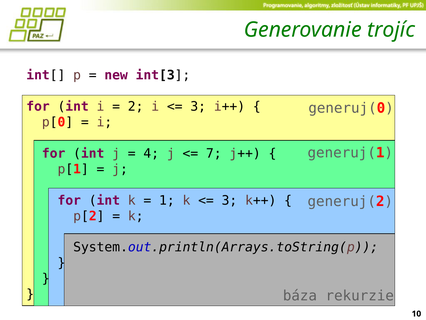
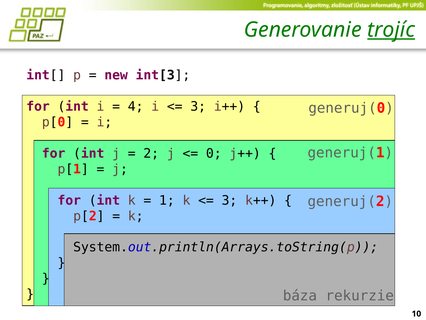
trojíc underline: none -> present (391, 30)
2: 2 -> 4 (136, 106)
4: 4 -> 2 (151, 153)
7: 7 -> 0 (214, 153)
